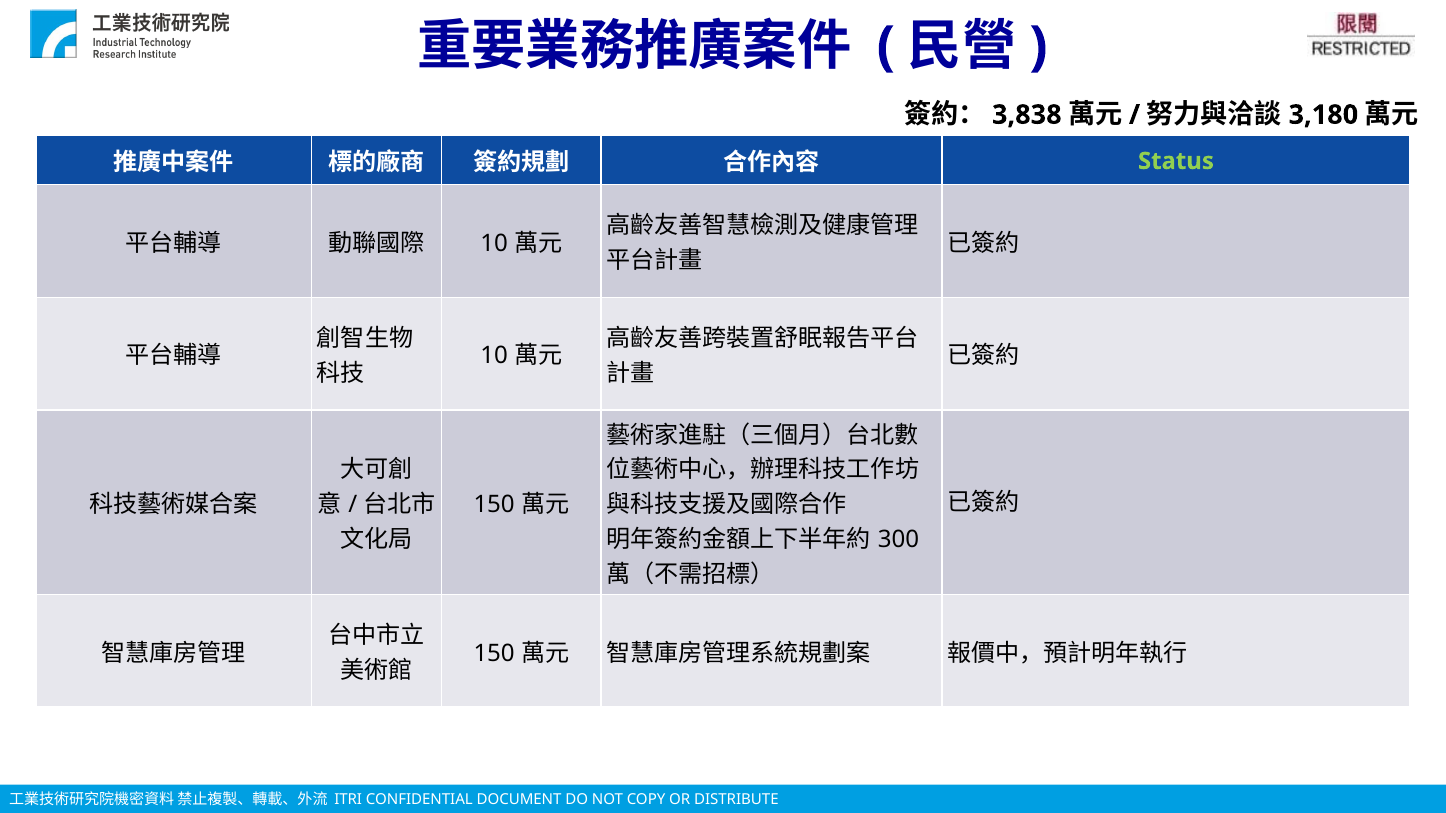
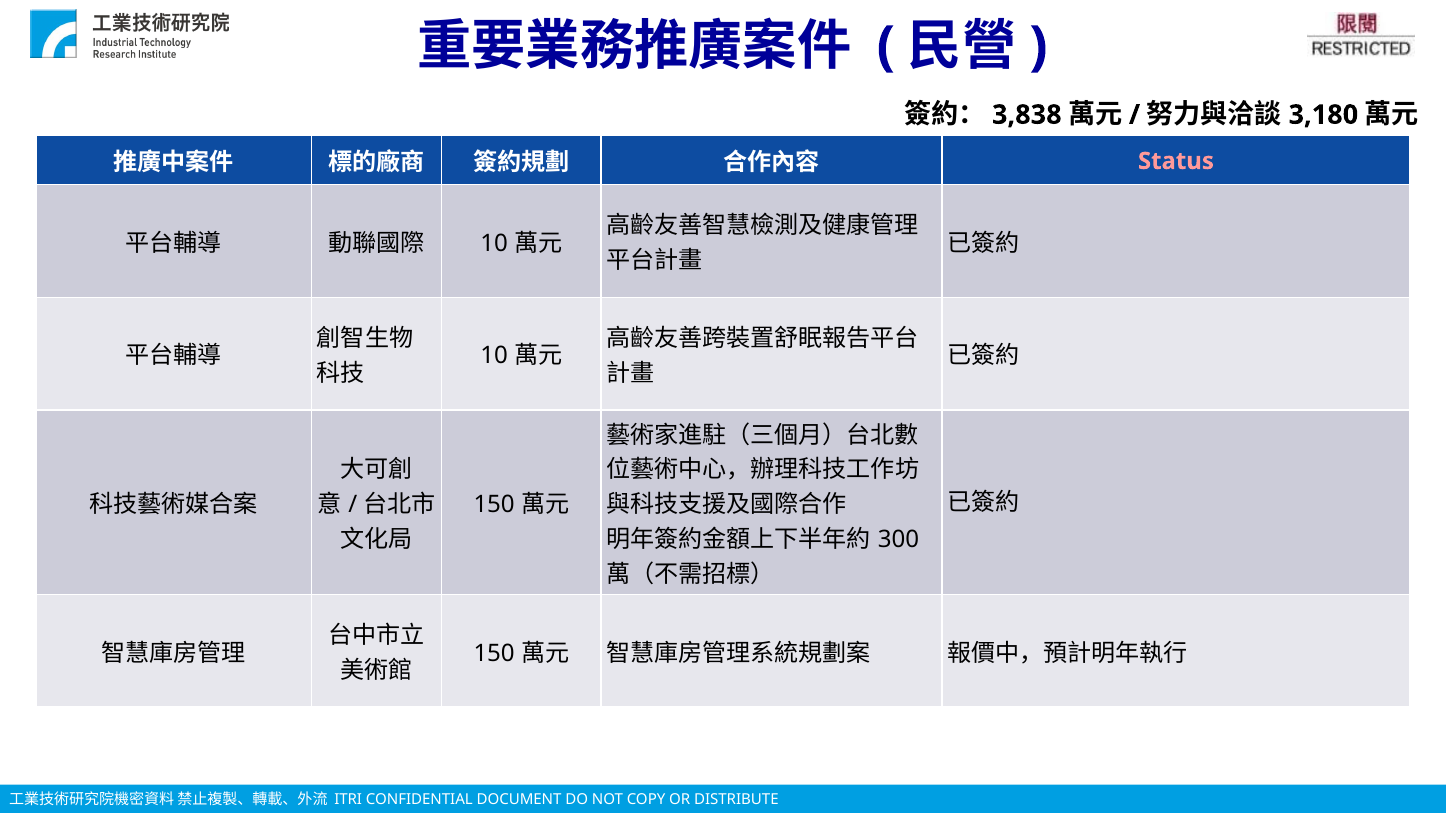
Status colour: light green -> pink (1176, 161)
